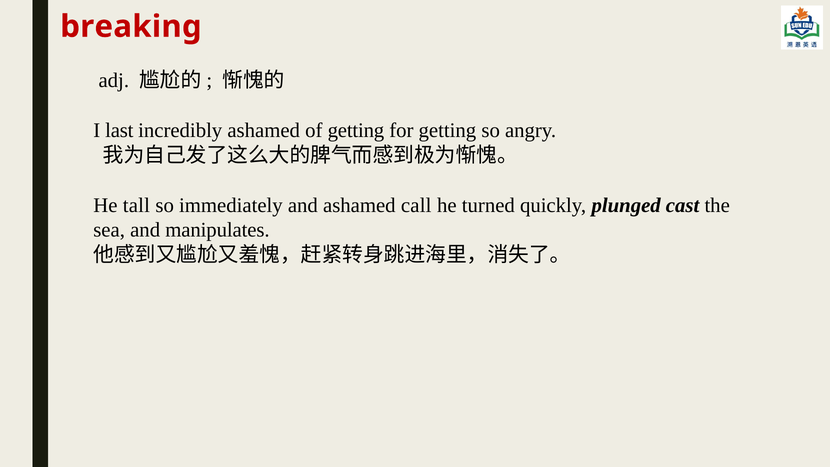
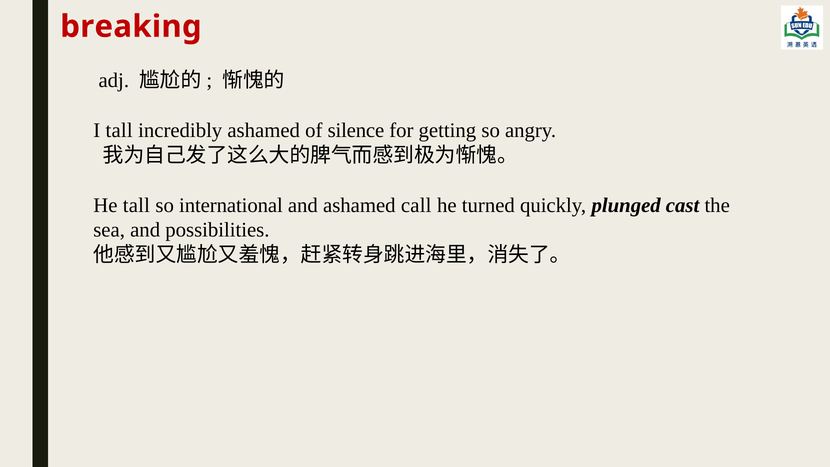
I last: last -> tall (119, 130)
of getting: getting -> silence (356, 130)
immediately: immediately -> international (231, 205)
manipulates: manipulates -> possibilities (217, 230)
